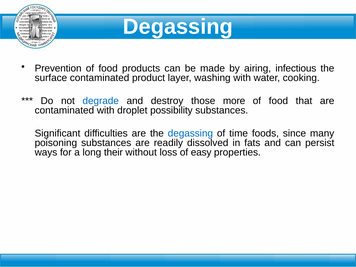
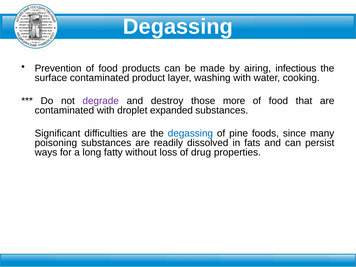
degrade colour: blue -> purple (101, 101)
possibility: possibility -> expanded (171, 110)
time: time -> pine (239, 133)
their: their -> fatty (113, 152)
easy: easy -> drug (201, 152)
